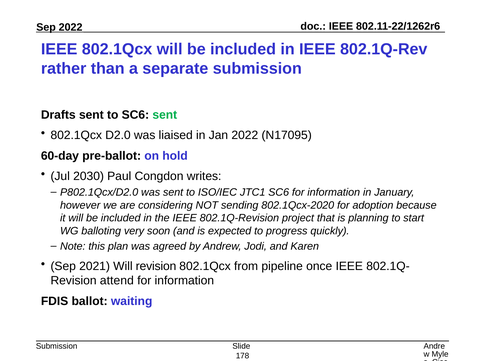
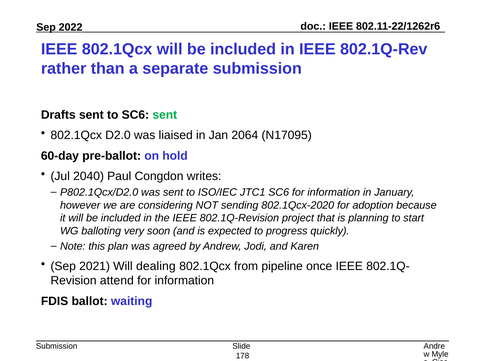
Jan 2022: 2022 -> 2064 (245, 135)
2030: 2030 -> 2040 (89, 176)
Will revision: revision -> dealing (156, 266)
